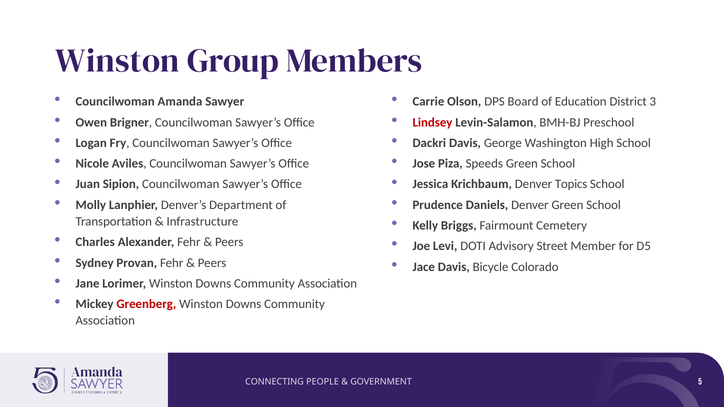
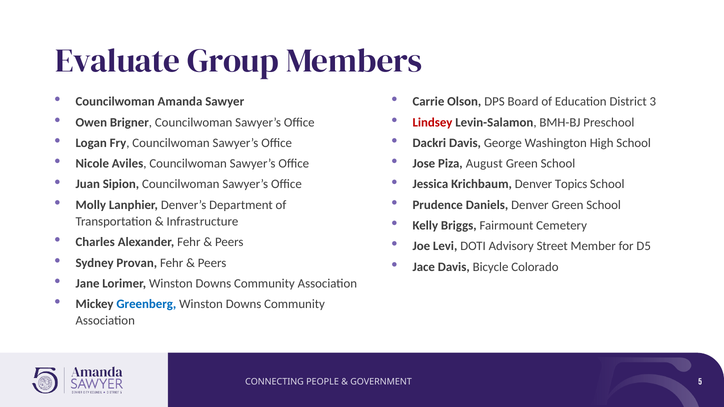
Winston: Winston -> Evaluate (118, 61)
Speeds: Speeds -> August (484, 164)
Greenberg colour: red -> blue (146, 304)
